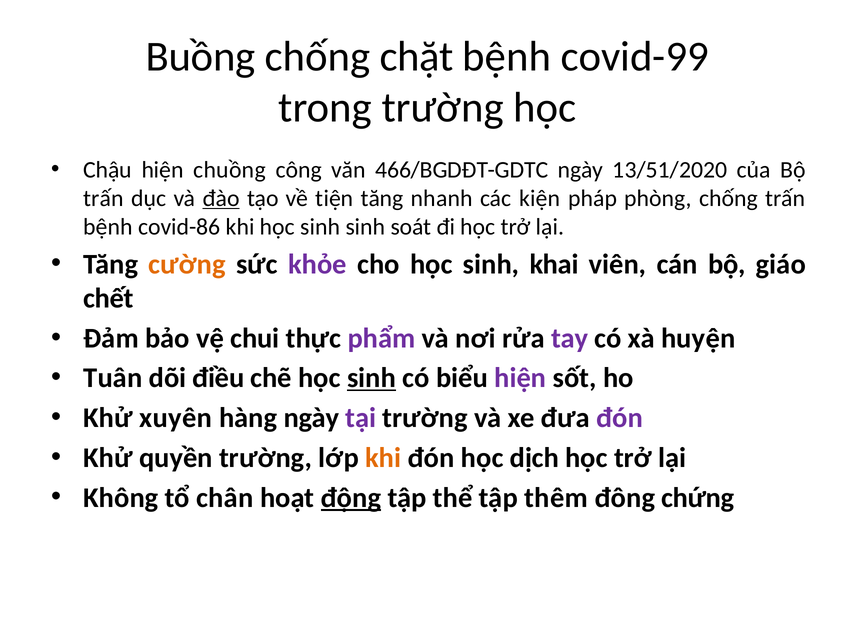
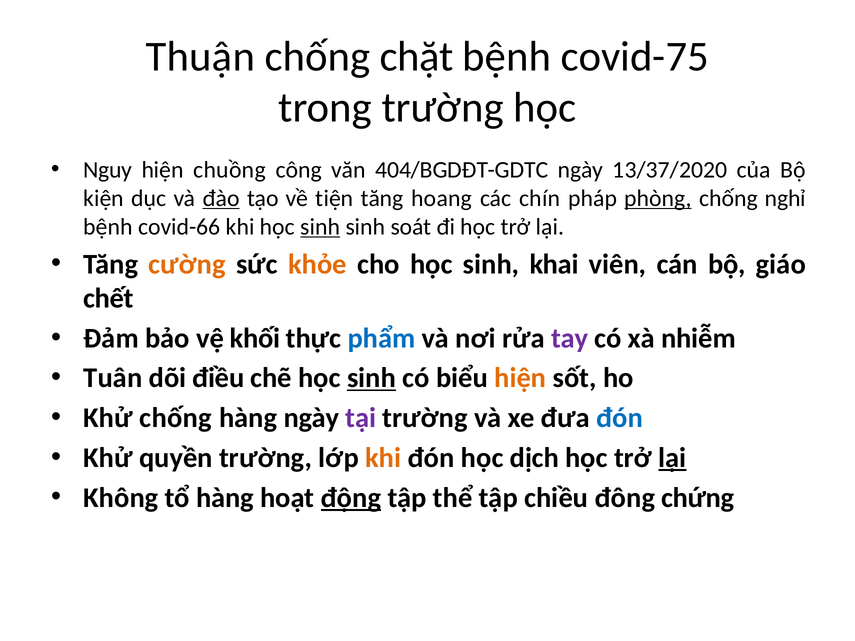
Buồng: Buồng -> Thuận (200, 56)
covid-99: covid-99 -> covid-75 (635, 56)
Chậu: Chậu -> Nguy (108, 170)
466/BGDĐT-GDTC: 466/BGDĐT-GDTC -> 404/BGDĐT-GDTC (462, 170)
13/51/2020: 13/51/2020 -> 13/37/2020 (670, 170)
trấn: trấn -> kiện (104, 198)
nhanh: nhanh -> hoang (442, 198)
kiện: kiện -> chín (540, 198)
phòng underline: none -> present (658, 198)
chống trấn: trấn -> nghỉ (785, 198)
covid-86: covid-86 -> covid-66 (179, 227)
sinh underline: none -> present (320, 227)
khỏe colour: purple -> orange (318, 264)
chui: chui -> khối (255, 338)
phẩm colour: purple -> blue (381, 338)
huyện: huyện -> nhiễm (698, 338)
hiện colour: purple -> orange (520, 378)
Khử xuyên: xuyên -> chống (176, 418)
đón colour: purple -> blue (619, 418)
lại underline: none -> present (672, 458)
tổ chân: chân -> hàng (225, 498)
thêm: thêm -> chiều (556, 498)
